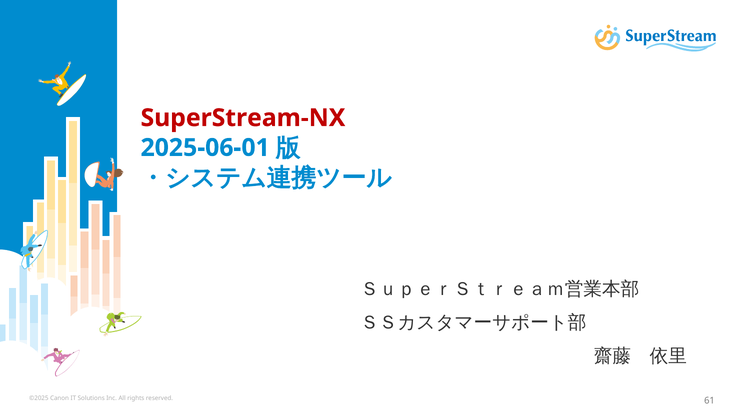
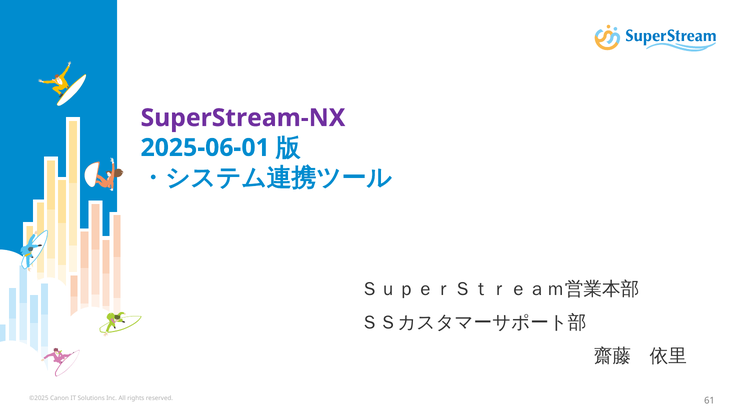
SuperStream-NX colour: red -> purple (243, 118)
